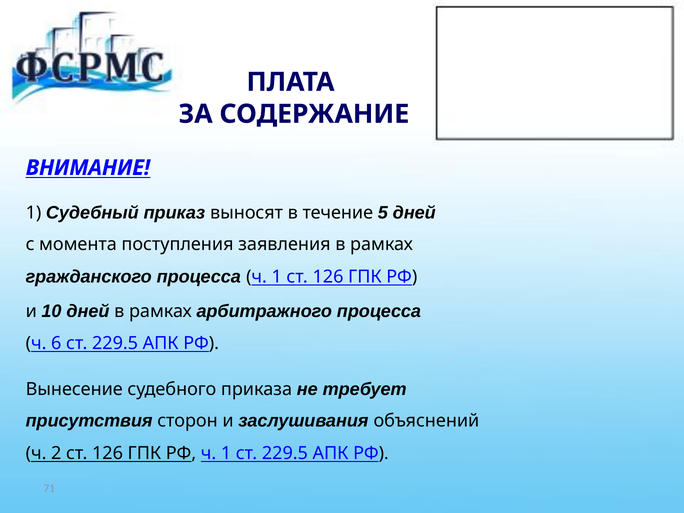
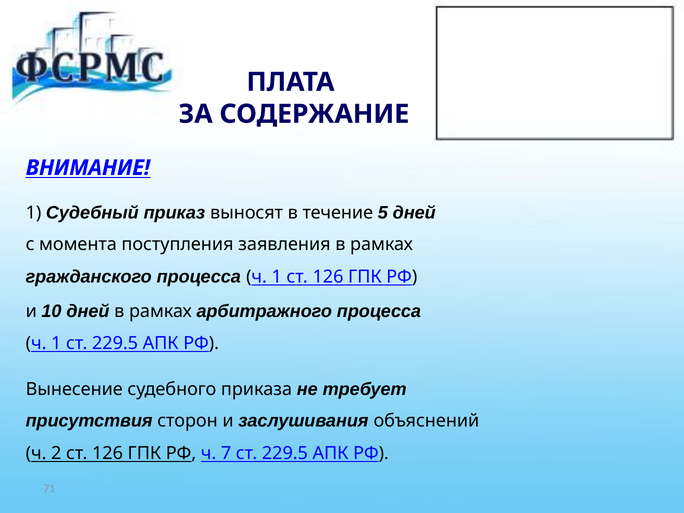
6: 6 -> 1 (56, 343)
РФ ч 1: 1 -> 7 (226, 453)
